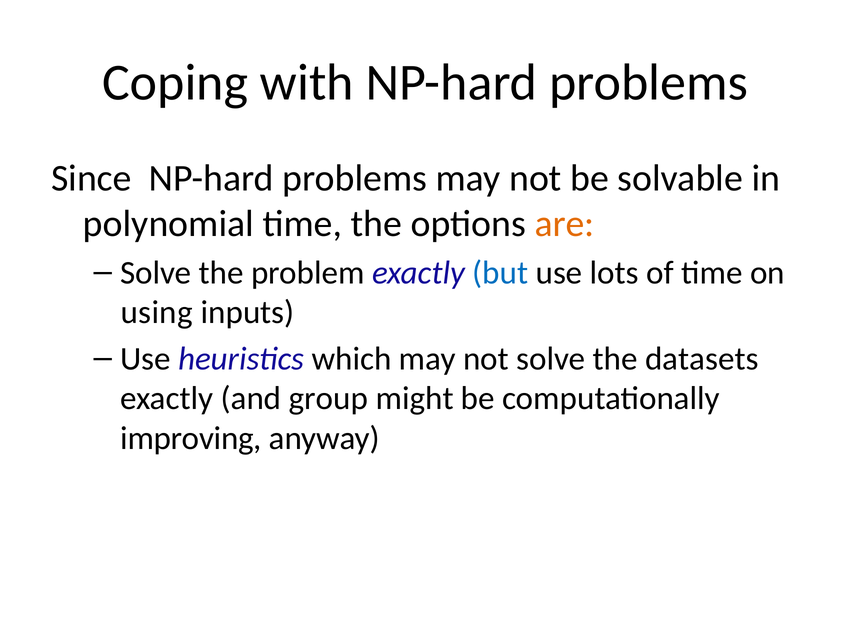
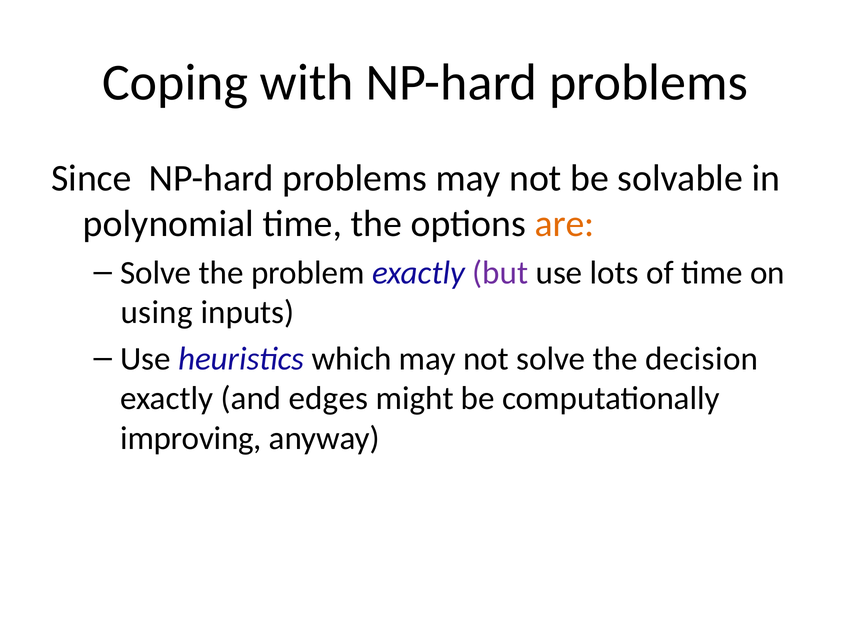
but colour: blue -> purple (500, 273)
datasets: datasets -> decision (702, 359)
group: group -> edges (328, 399)
